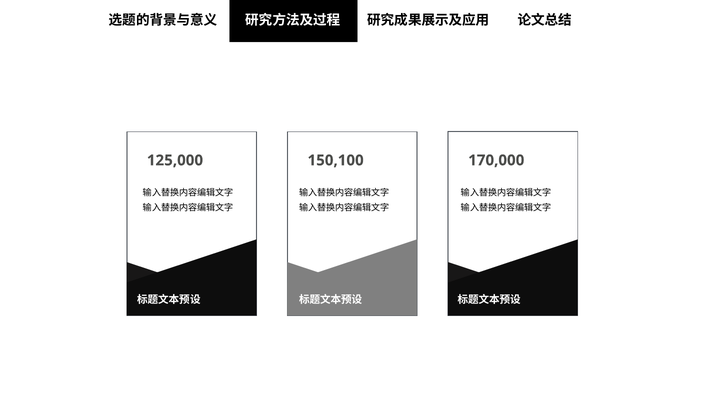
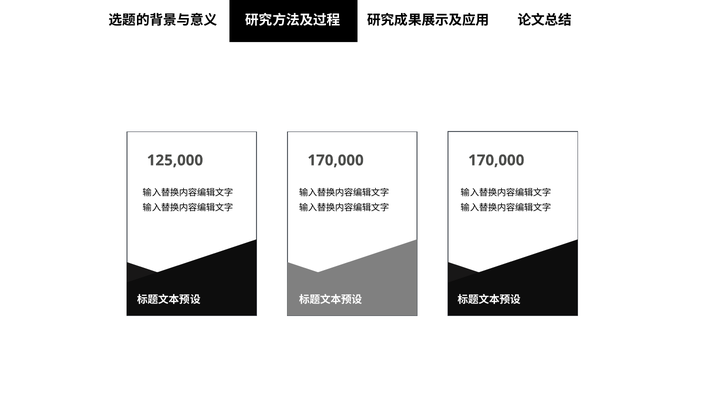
150,100: 150,100 -> 170,000 (336, 160)
